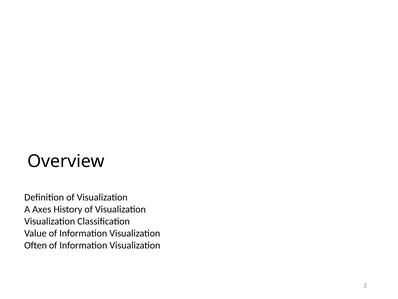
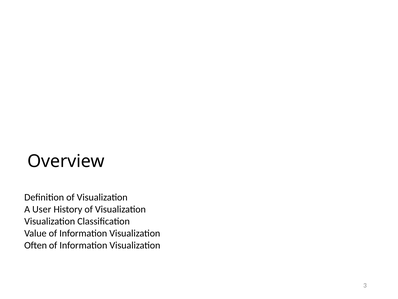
Axes: Axes -> User (42, 209)
